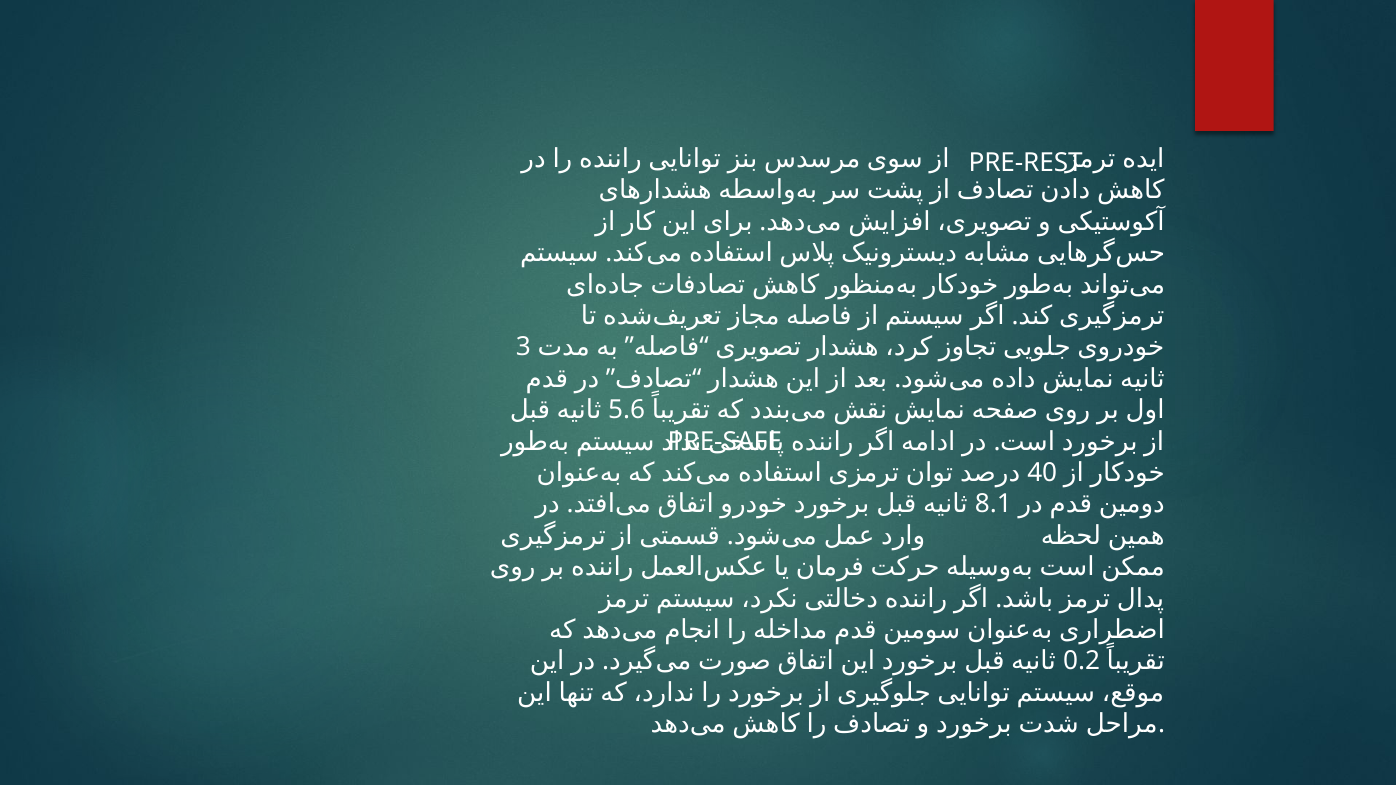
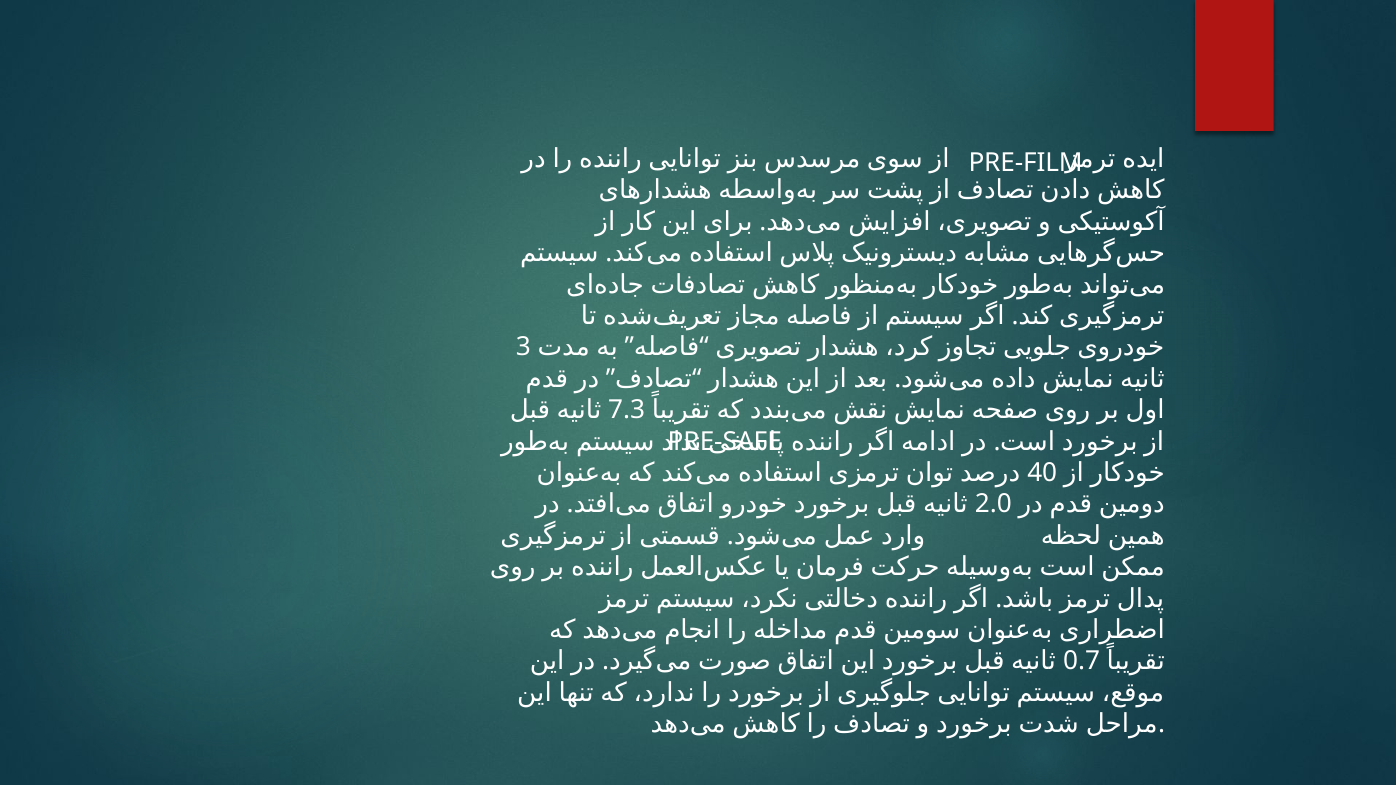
PRE-REST: PRE-REST -> PRE-FILM (1026, 163)
5.6: 5.6 -> 7.3 (627, 410)
8.1: 8.1 -> 2.0 (993, 504)
0.2: 0.2 -> 0.7 (1082, 661)
